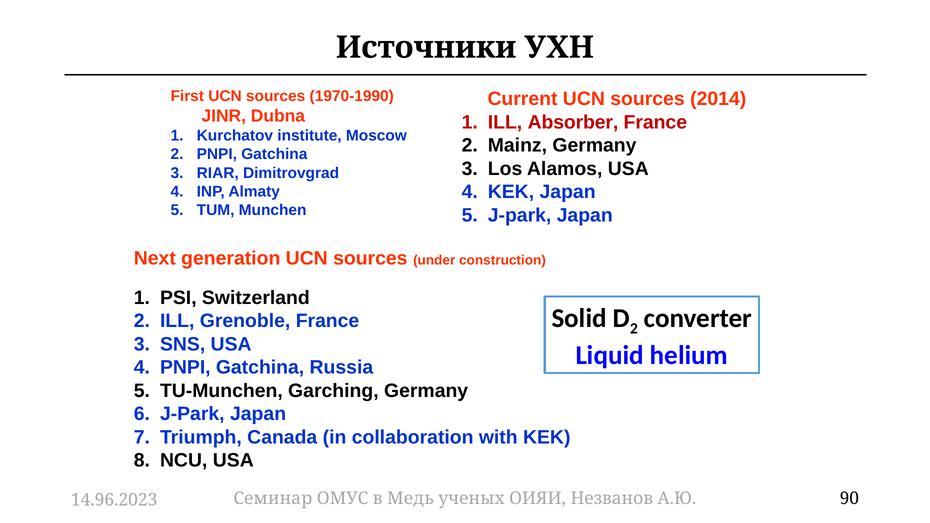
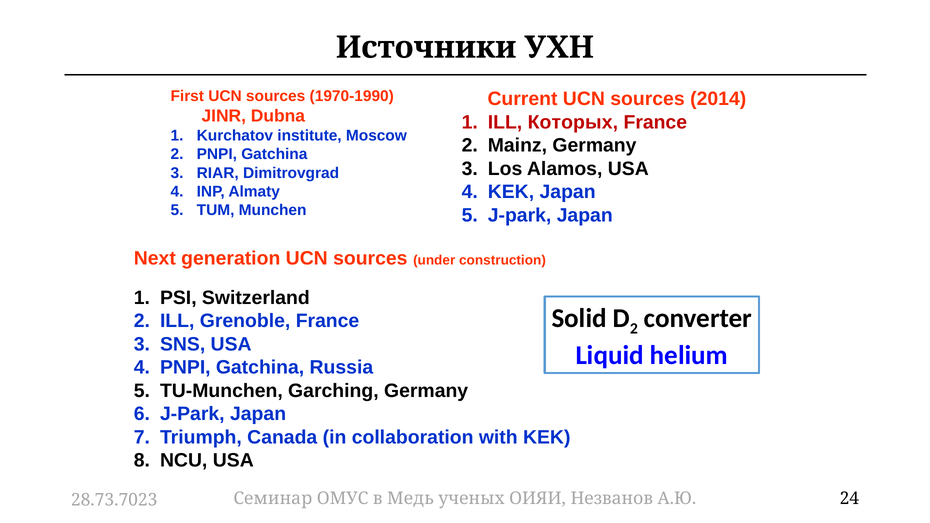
Absorber: Absorber -> Которых (573, 122)
90: 90 -> 24 (849, 499)
14.96.2023: 14.96.2023 -> 28.73.7023 (114, 500)
